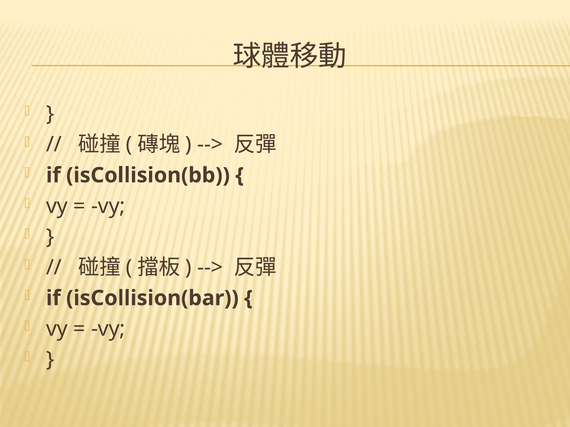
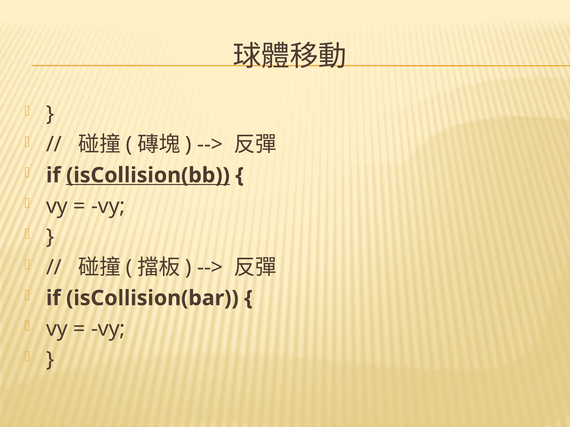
isCollision(bb underline: none -> present (148, 175)
